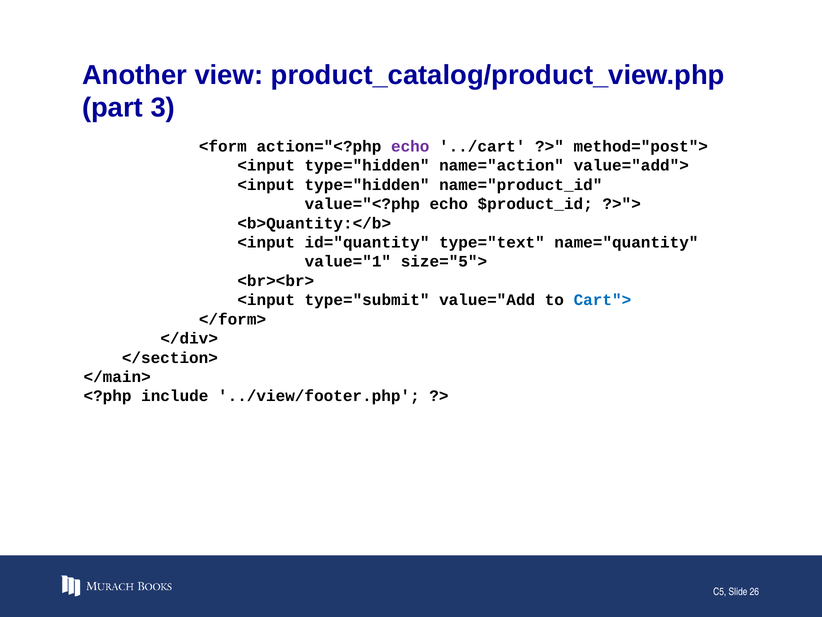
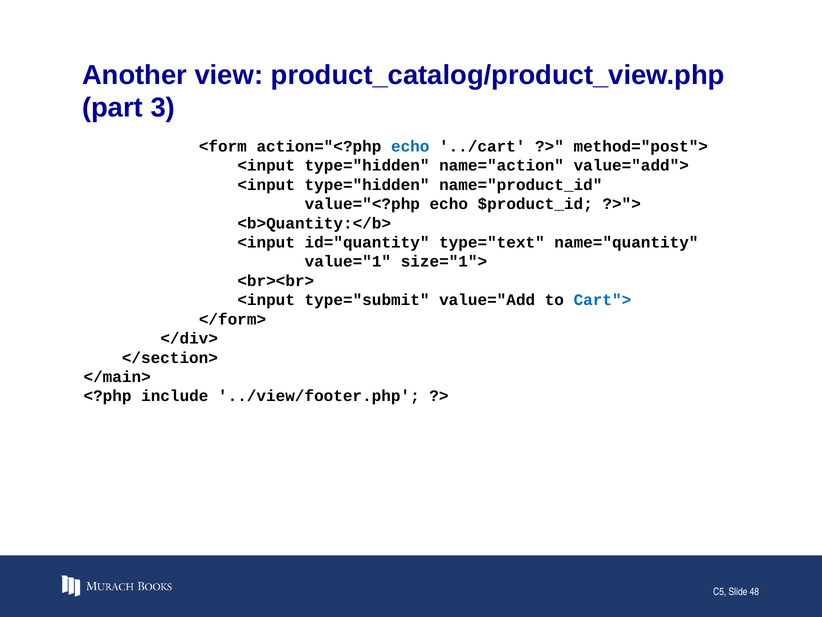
echo colour: purple -> blue (410, 146)
size="5">: size="5"> -> size="1"> (444, 261)
26: 26 -> 48 (754, 591)
